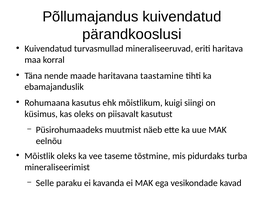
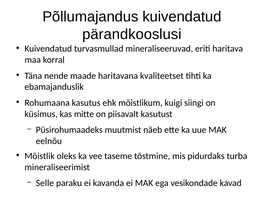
taastamine: taastamine -> kvaliteetset (162, 76)
kas oleks: oleks -> mitte (84, 114)
